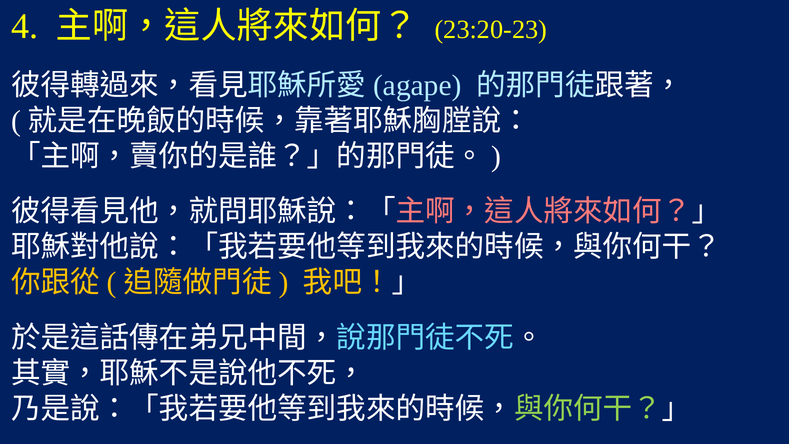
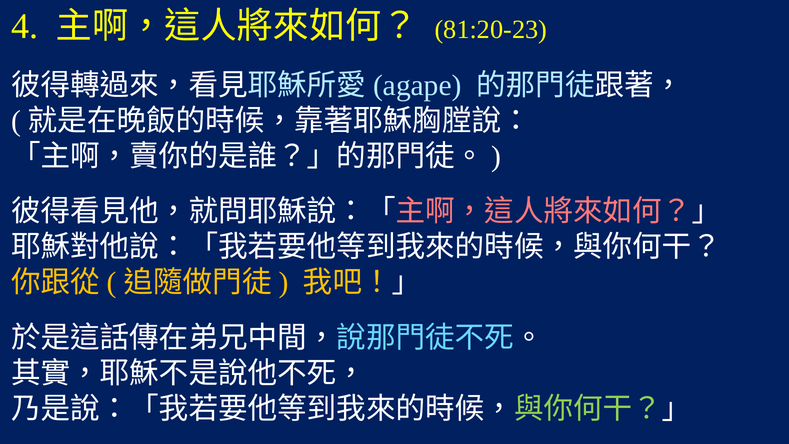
23:20-23: 23:20-23 -> 81:20-23 (491, 30)
